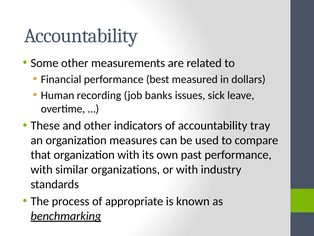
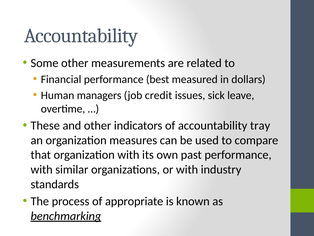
recording: recording -> managers (99, 95)
banks: banks -> credit (159, 95)
